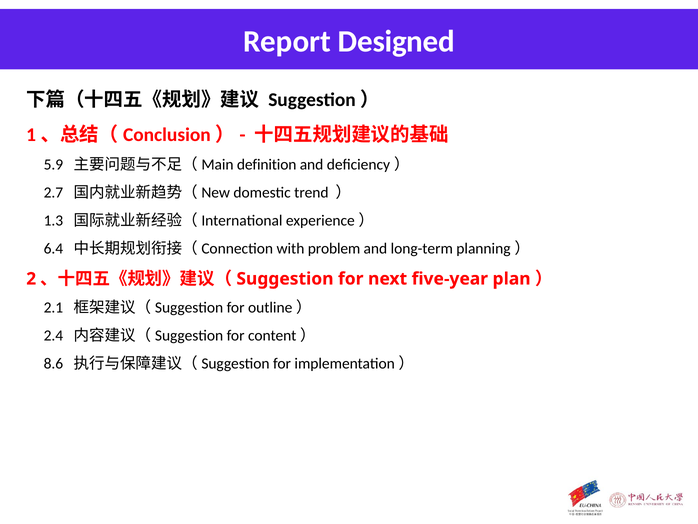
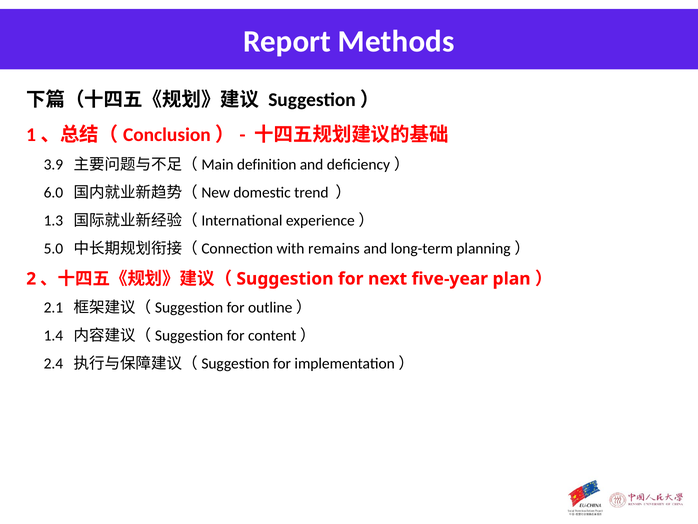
Designed: Designed -> Methods (396, 41)
5.9: 5.9 -> 3.9 (53, 164)
2.7: 2.7 -> 6.0 (53, 192)
6.4: 6.4 -> 5.0 (53, 248)
problem: problem -> remains (334, 248)
2.4: 2.4 -> 1.4 (53, 335)
8.6: 8.6 -> 2.4 (53, 363)
